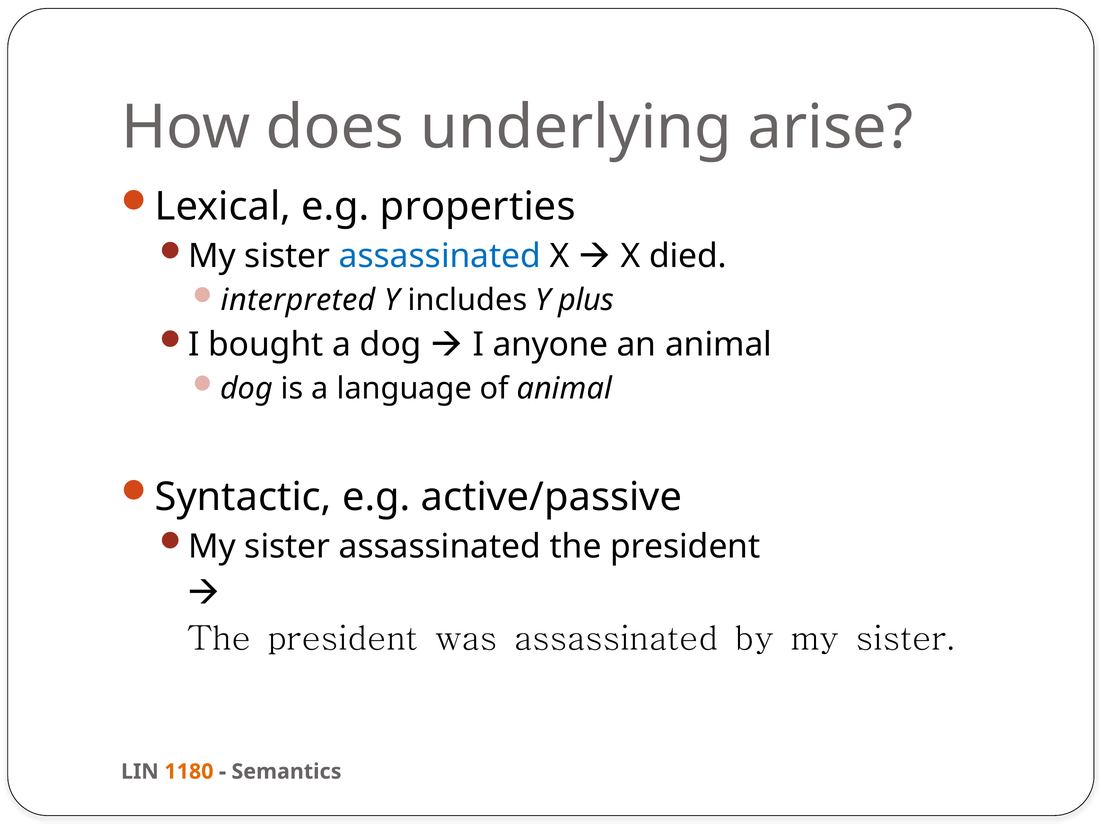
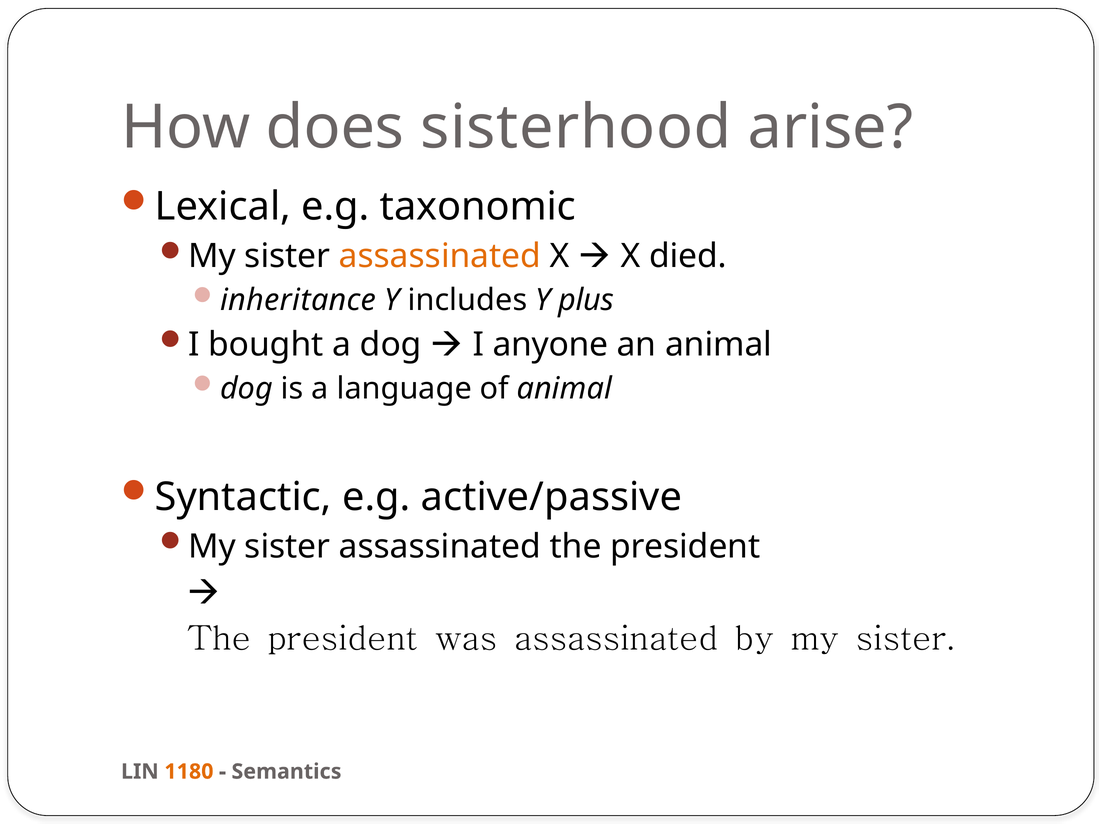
underlying: underlying -> sisterhood (576, 127)
properties: properties -> taxonomic (478, 207)
assassinated colour: blue -> orange (440, 256)
interpreted: interpreted -> inheritance (298, 300)
